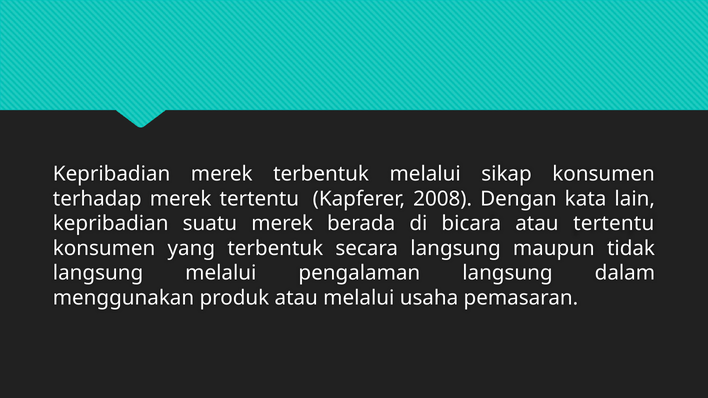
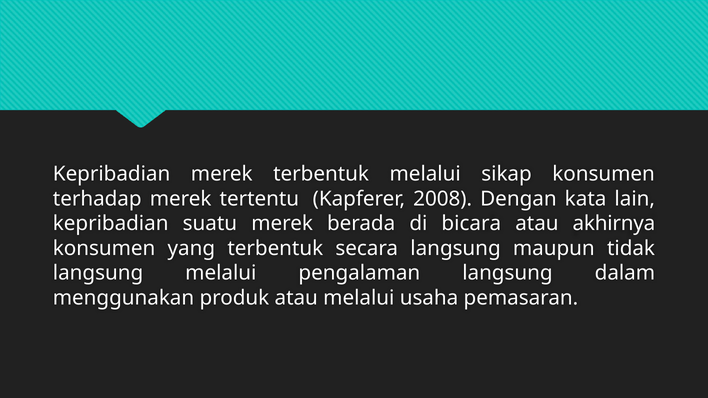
atau tertentu: tertentu -> akhirnya (614, 224)
